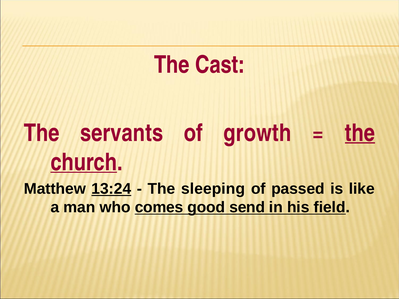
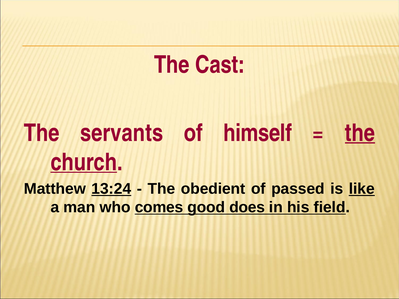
growth: growth -> himself (258, 133)
sleeping: sleeping -> obedient (213, 189)
like underline: none -> present (362, 189)
send: send -> does (247, 208)
